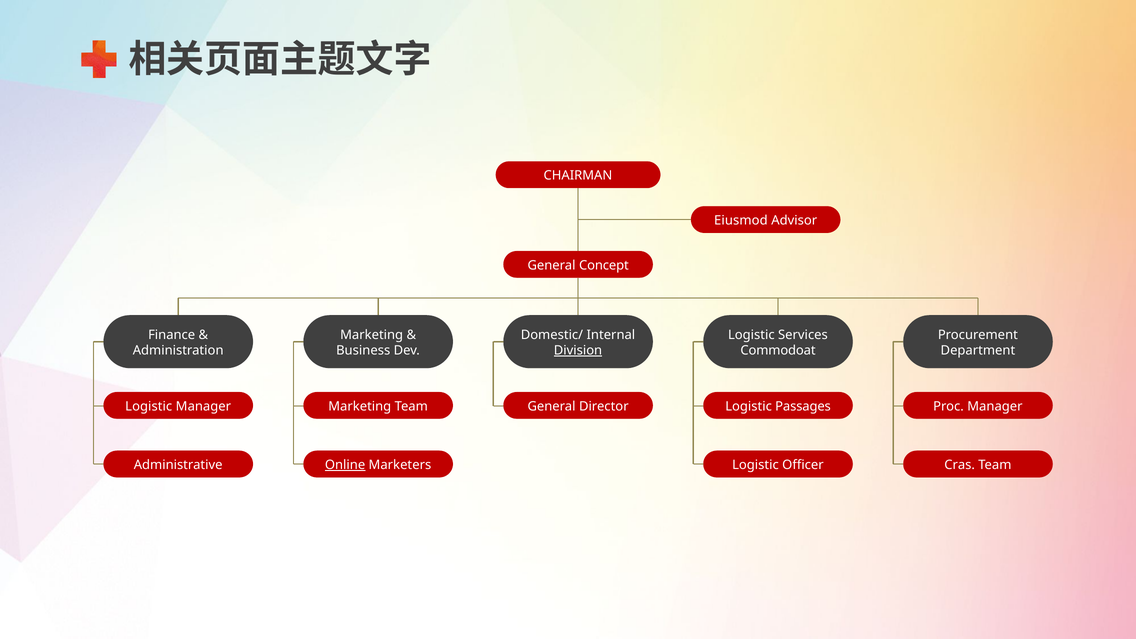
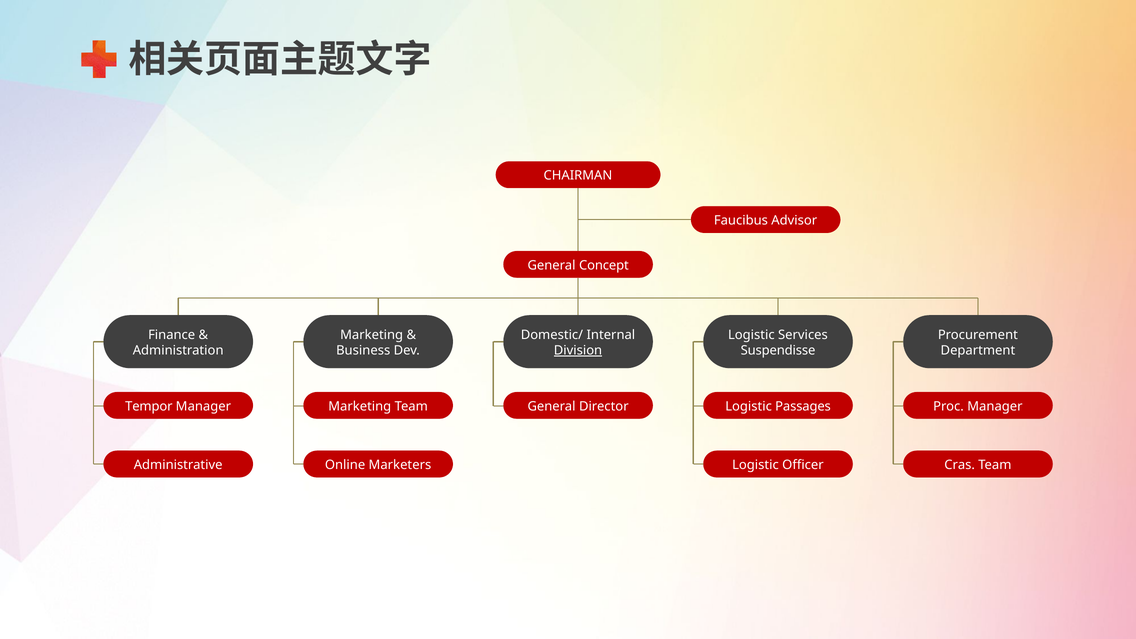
Eiusmod: Eiusmod -> Faucibus (741, 220)
Commodoat: Commodoat -> Suspendisse (778, 350)
Logistic: Logistic -> Tempor (149, 406)
Online underline: present -> none (345, 465)
